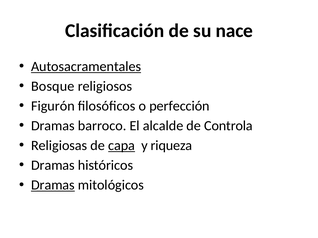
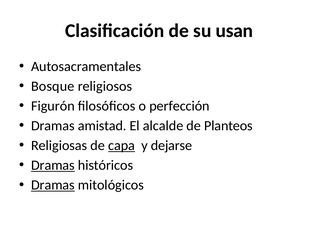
nace: nace -> usan (234, 31)
Autosacramentales underline: present -> none (86, 67)
barroco: barroco -> amistad (102, 126)
Controla: Controla -> Planteos (228, 126)
riqueza: riqueza -> dejarse (171, 146)
Dramas underline: none -> present (53, 166)
